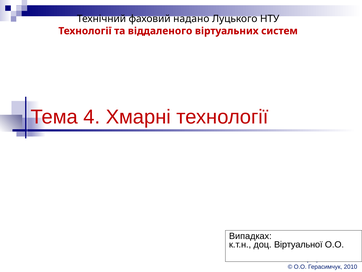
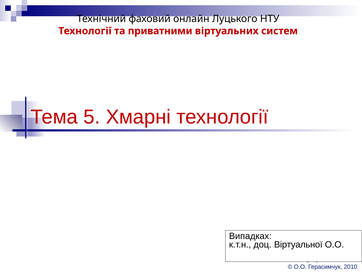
надано: надано -> онлайн (191, 19)
віддаленого: віддаленого -> приватними (160, 31)
4: 4 -> 5 (92, 117)
